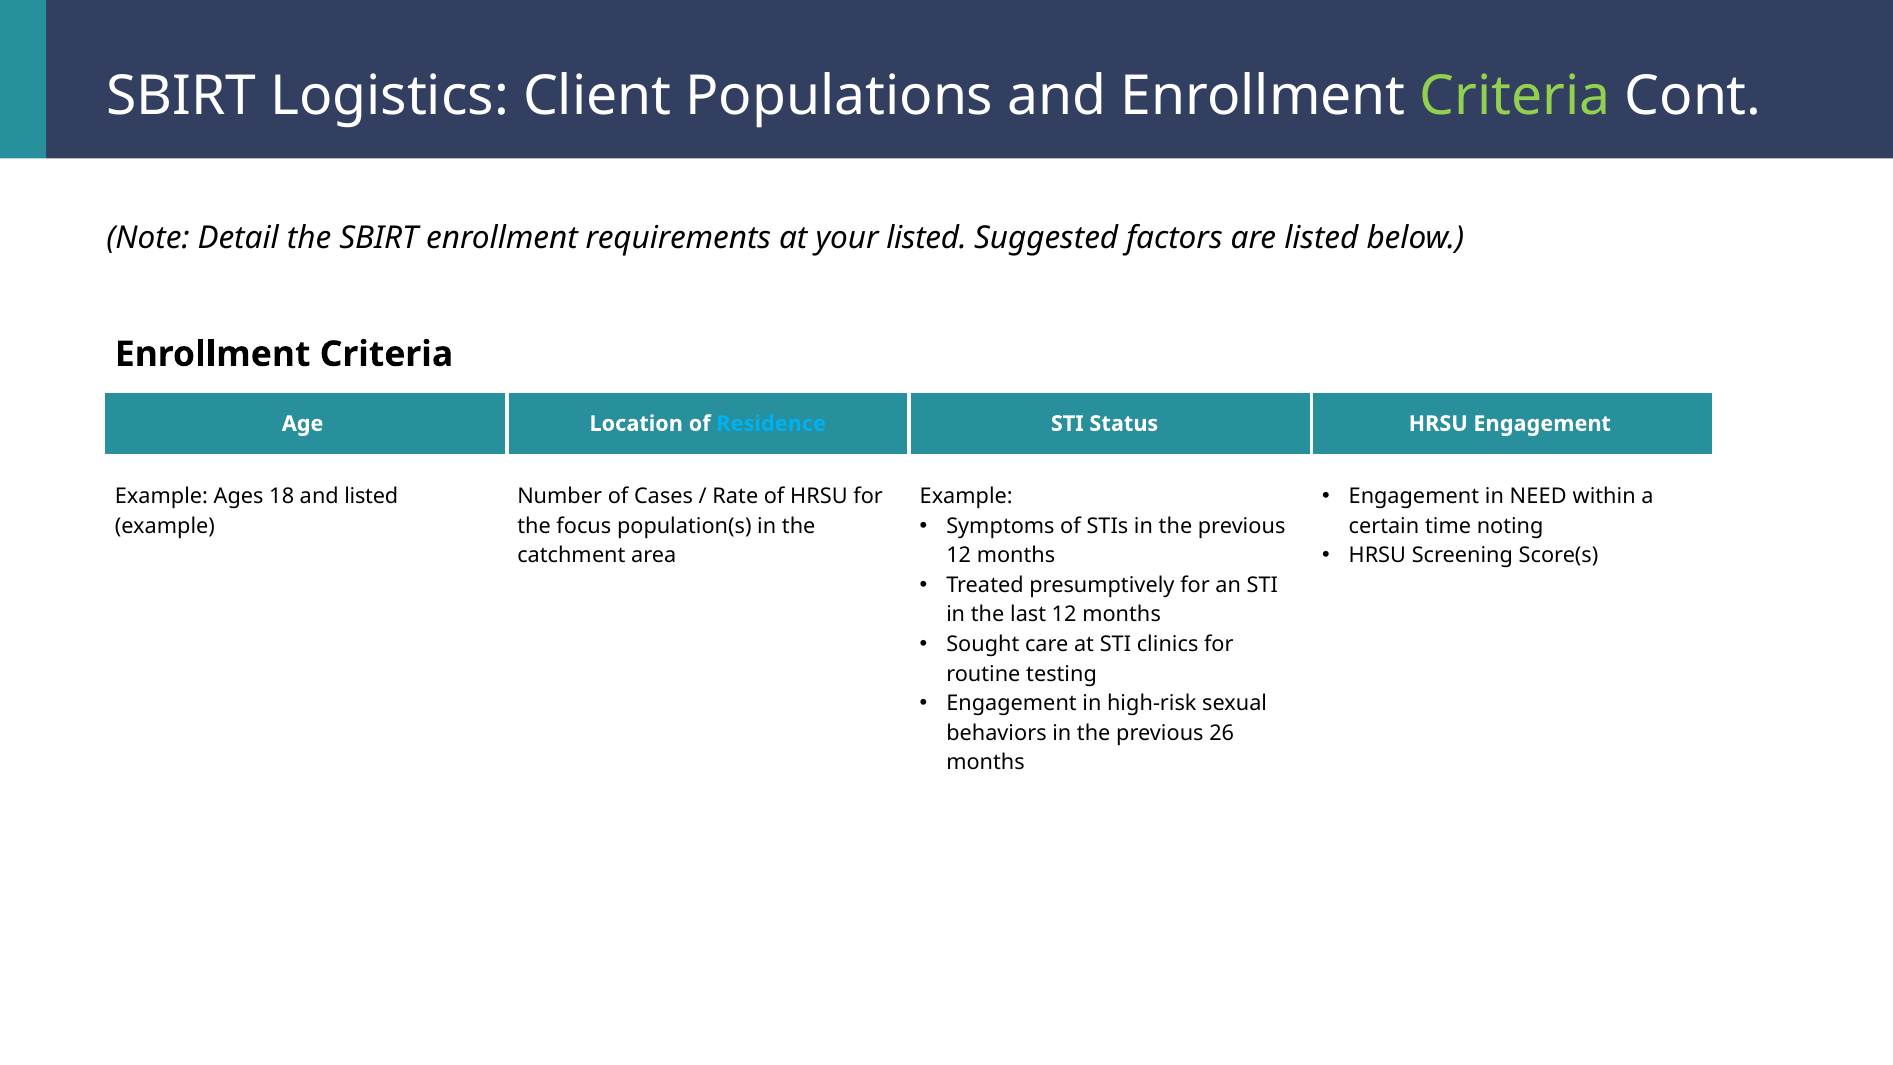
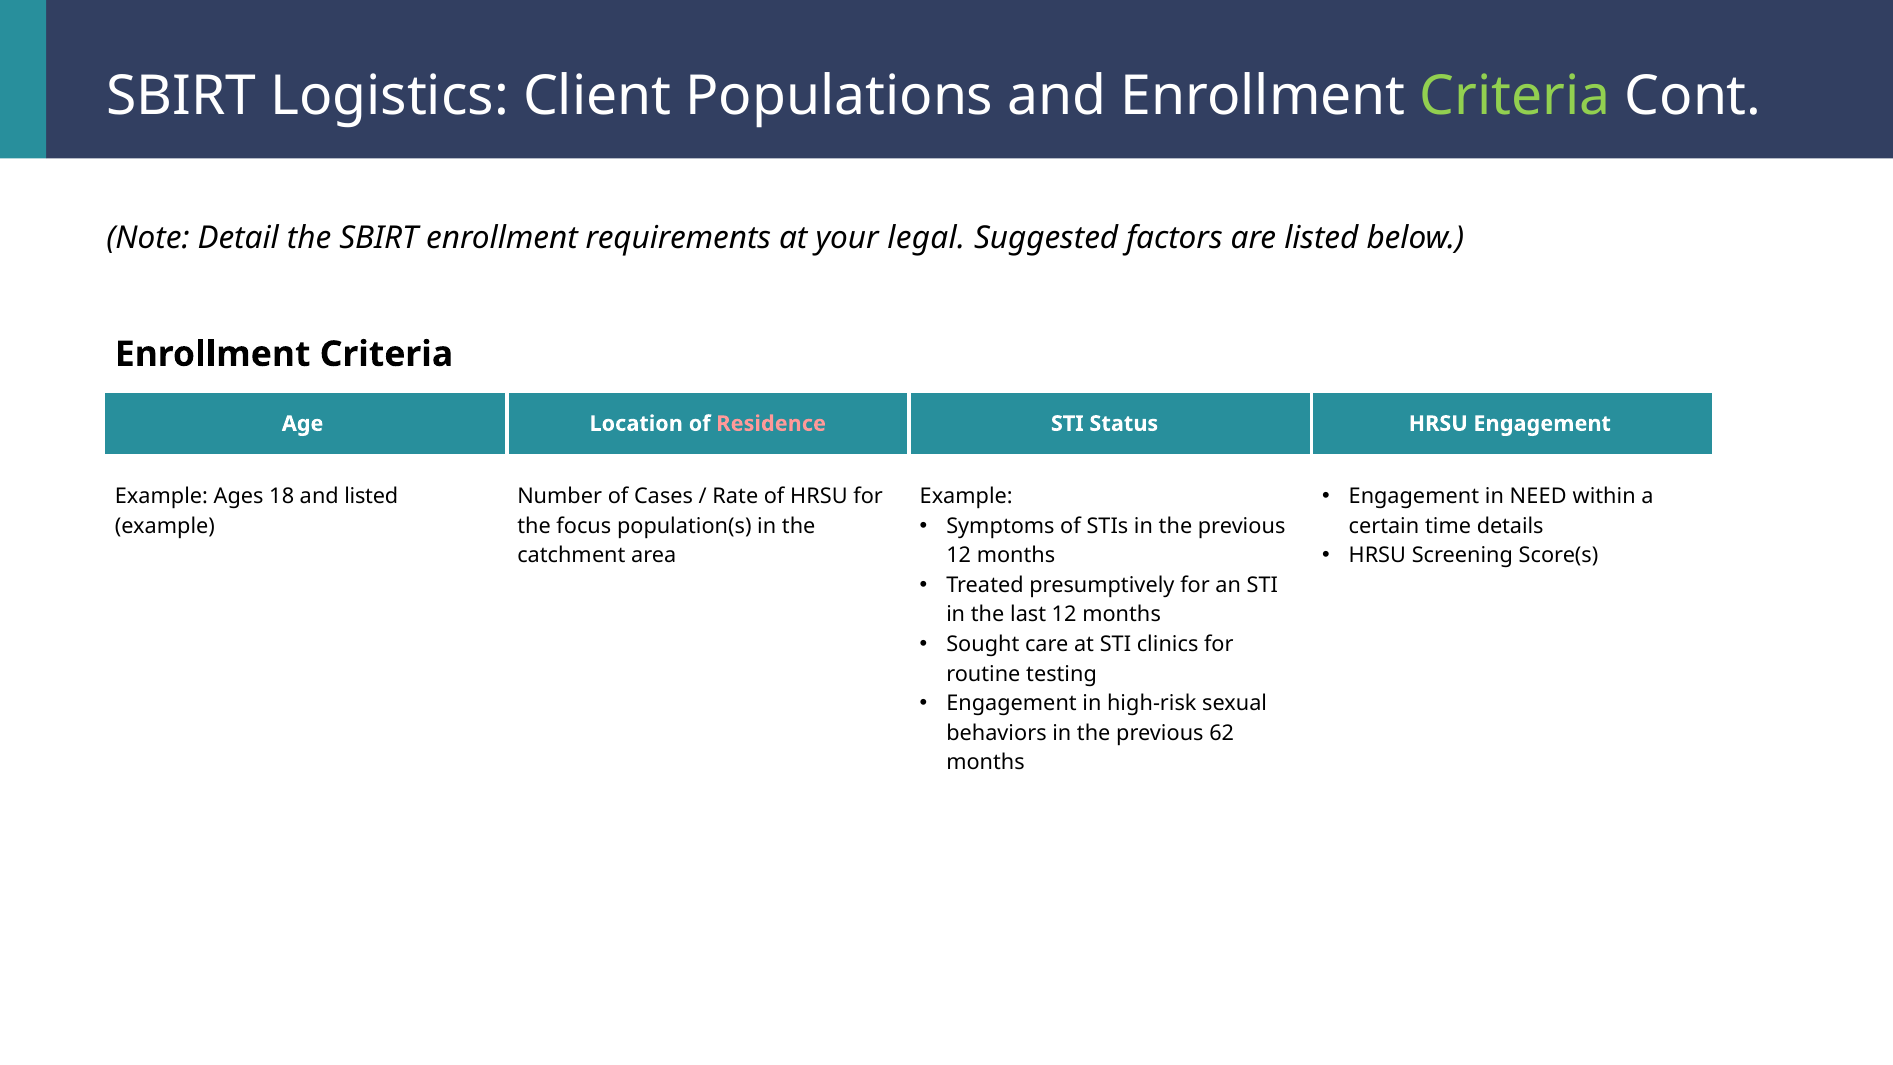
your listed: listed -> legal (926, 238)
Residence colour: light blue -> pink (771, 424)
noting: noting -> details (1510, 526)
26: 26 -> 62 (1222, 733)
